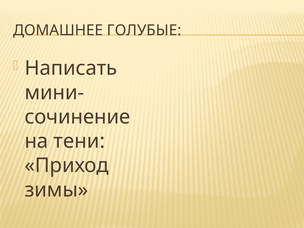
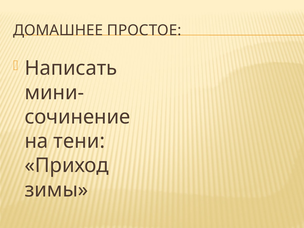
ГОЛУБЫЕ: ГОЛУБЫЕ -> ПРОСТОЕ (144, 30)
